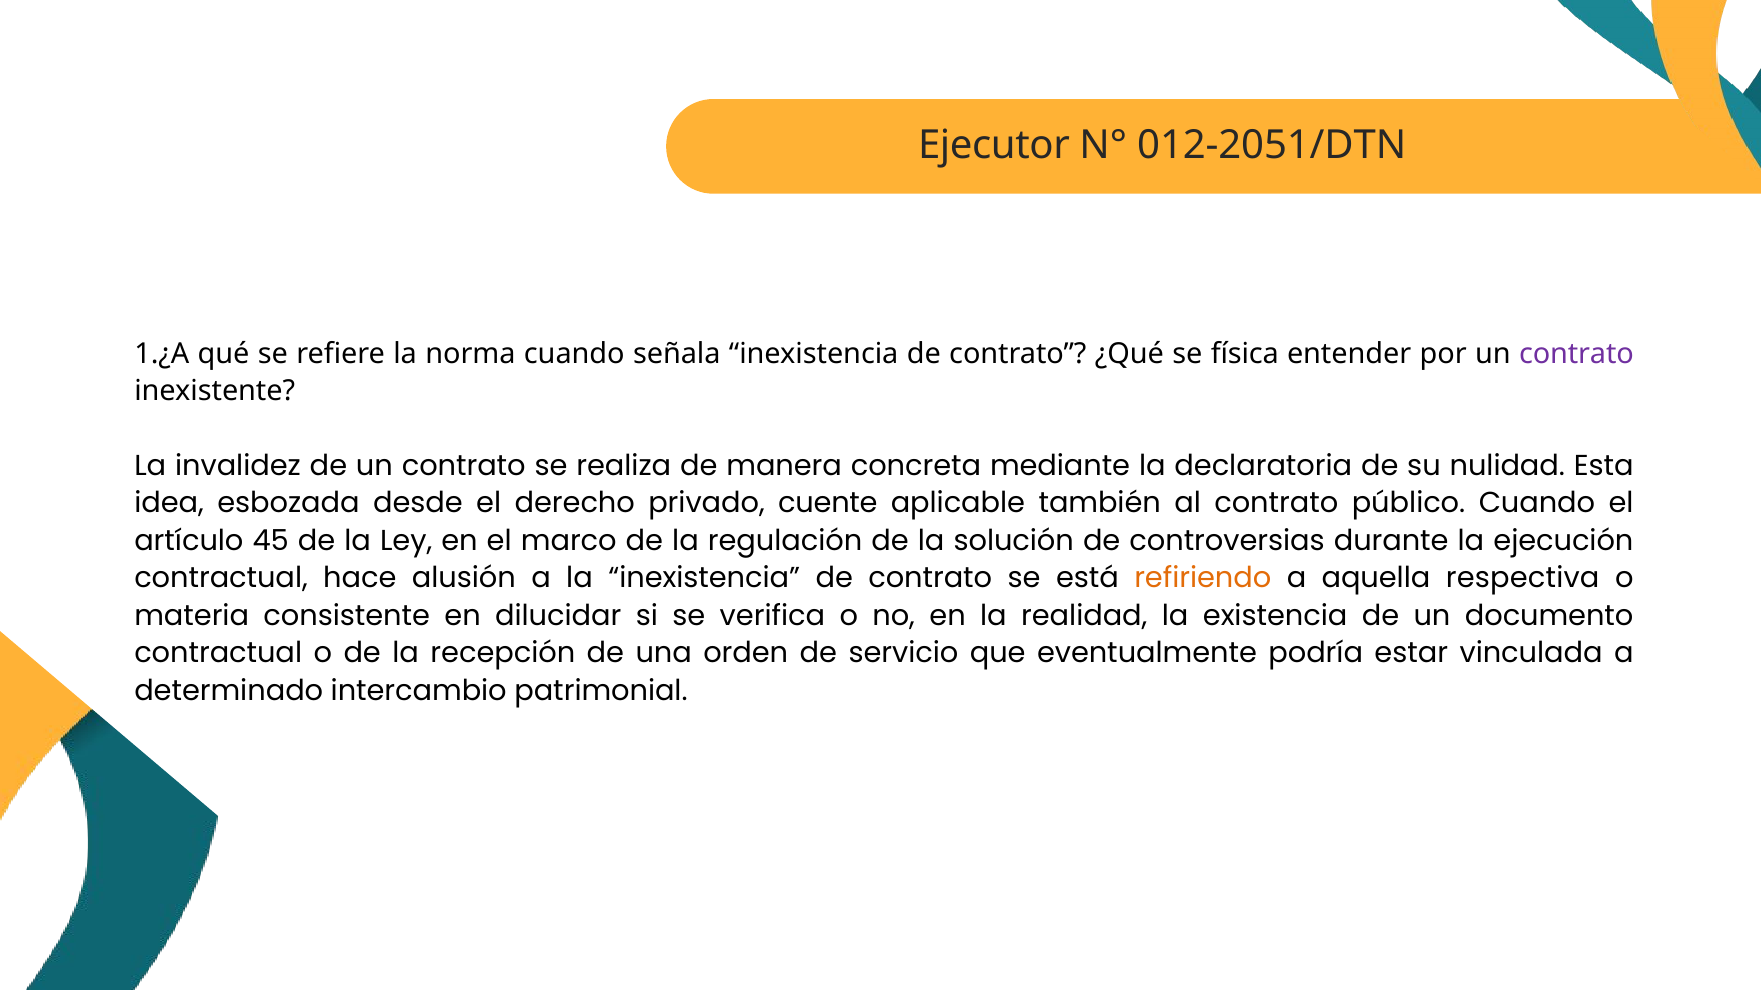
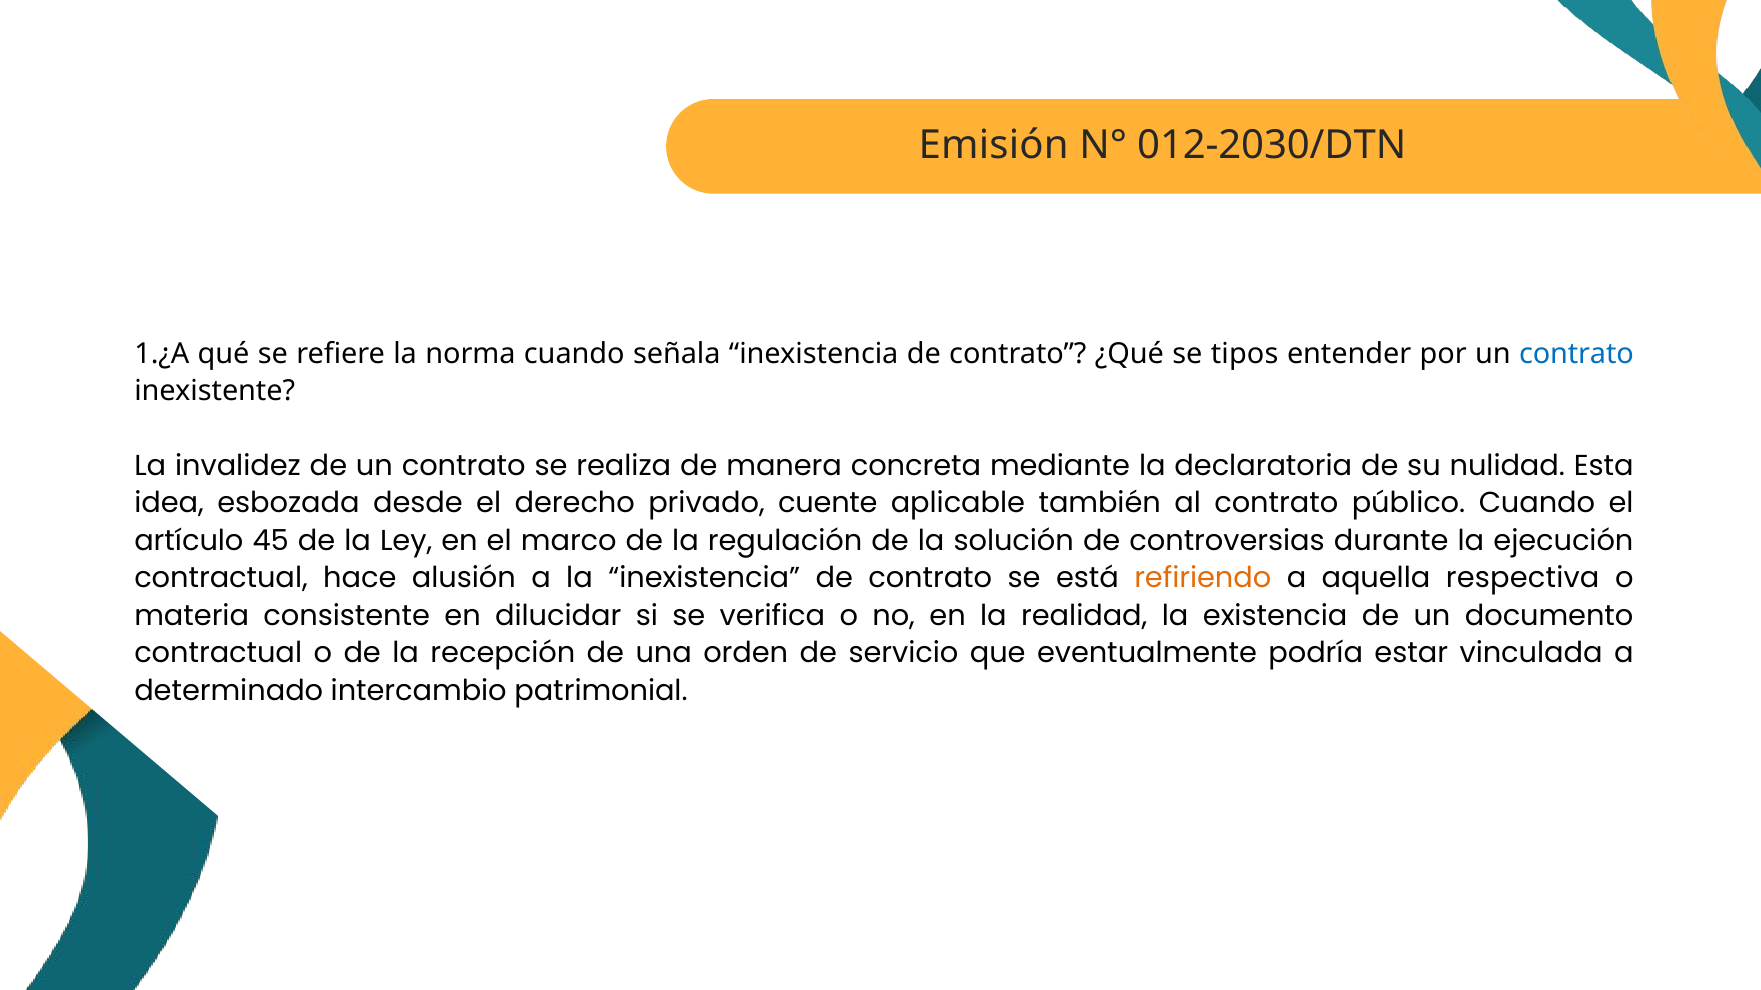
Ejecutor: Ejecutor -> Emisión (994, 146)
012-2051/DTN: 012-2051/DTN -> 012-2030/DTN (1272, 146)
física: física -> tipos (1245, 354)
contrato colour: purple -> blue (1576, 354)
